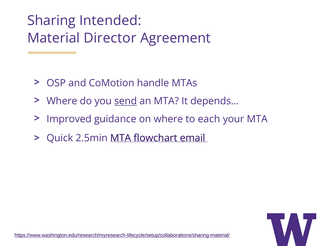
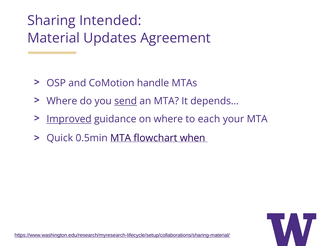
Director: Director -> Updates (110, 38)
Improved underline: none -> present (69, 119)
2.5min: 2.5min -> 0.5min (92, 138)
email: email -> when (193, 138)
